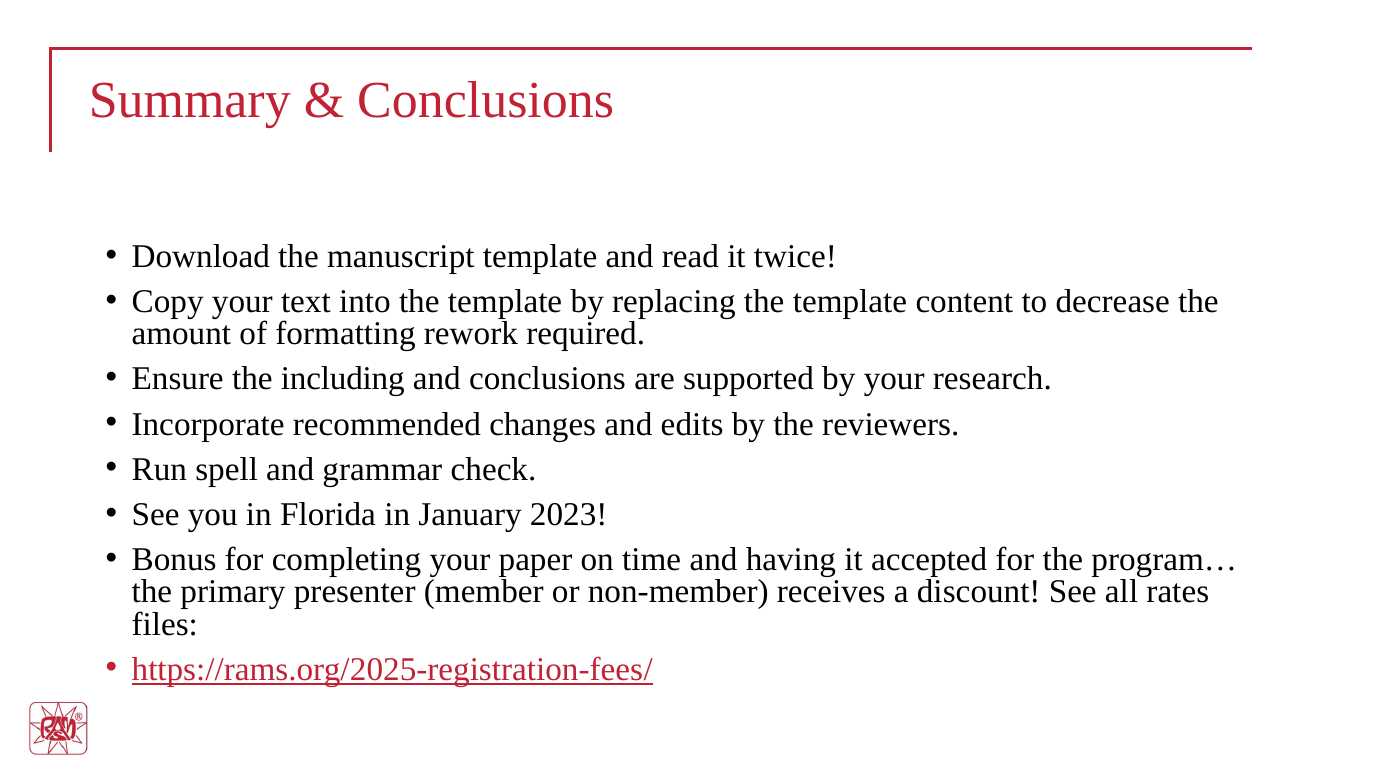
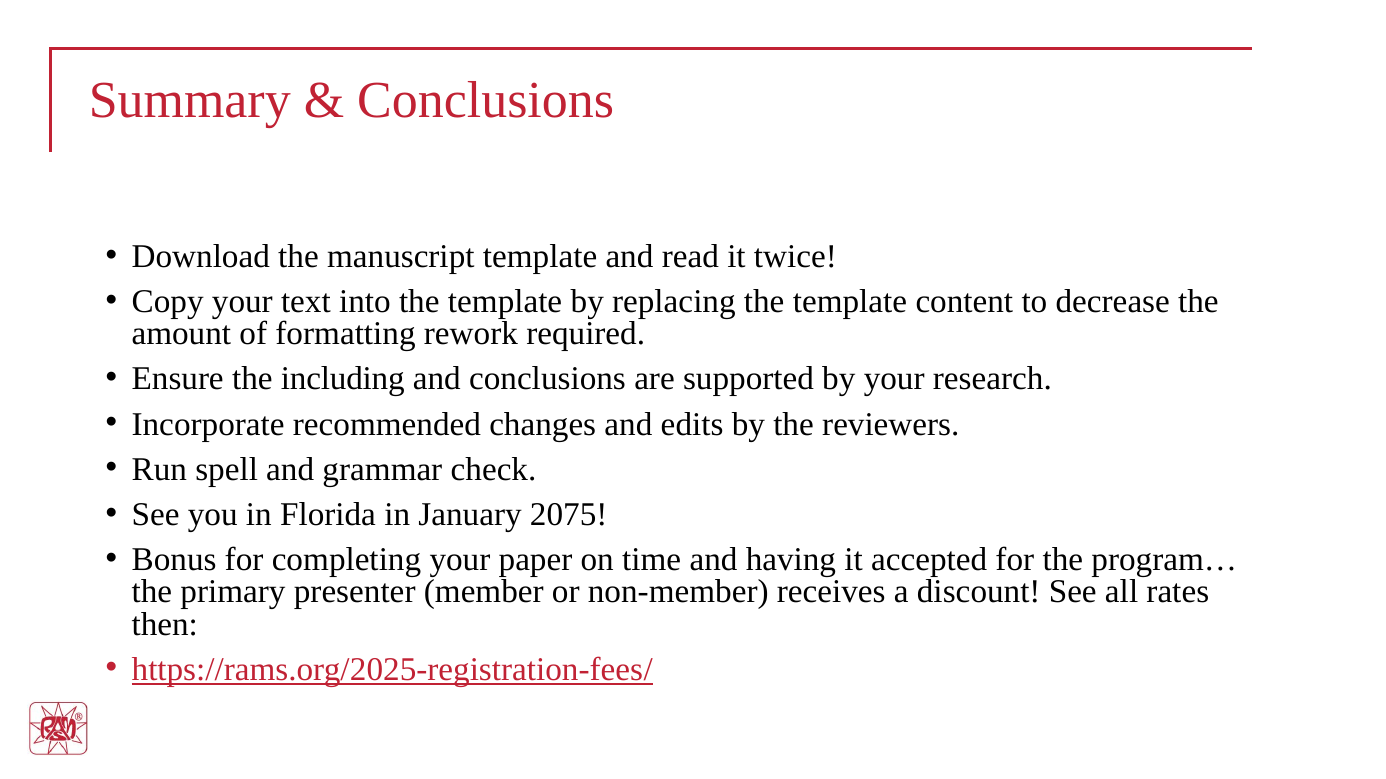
2023: 2023 -> 2075 (569, 515)
files: files -> then (165, 625)
